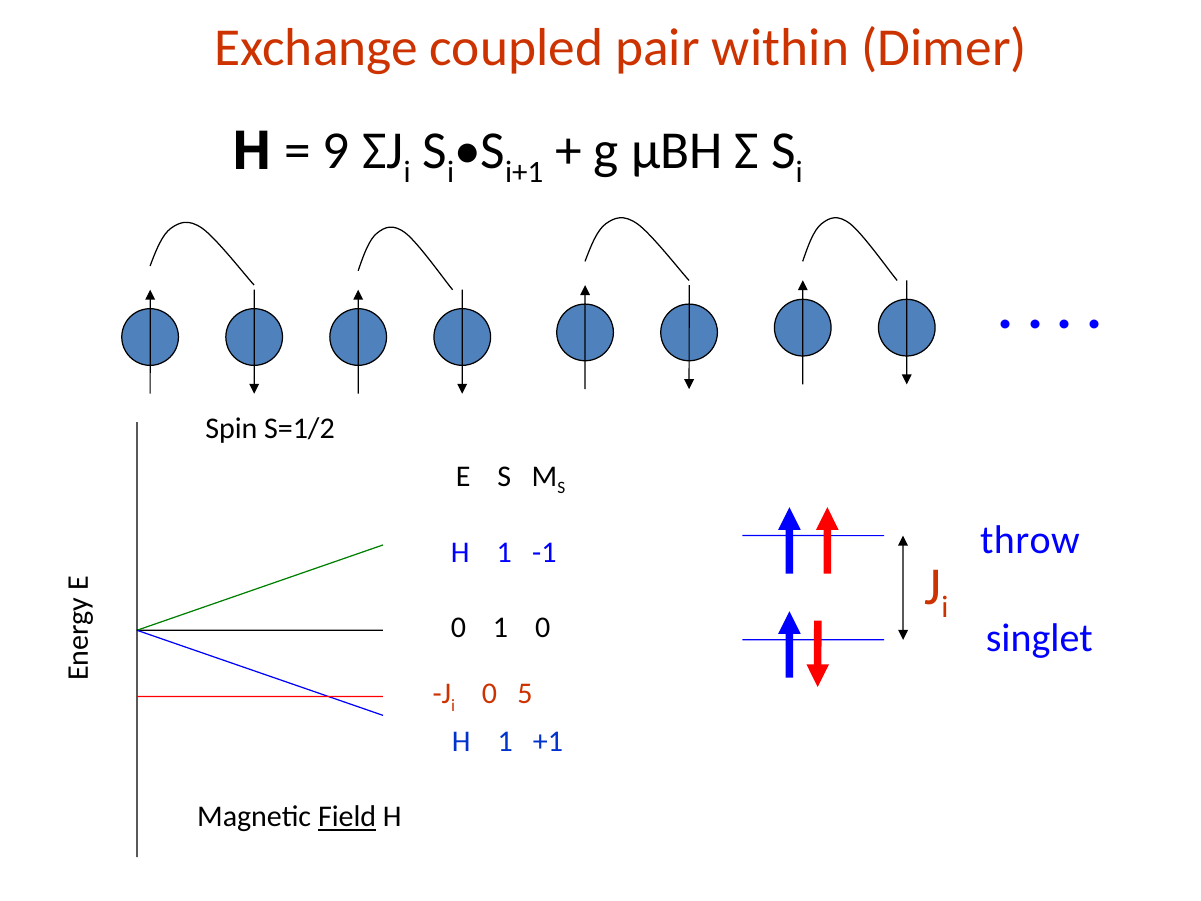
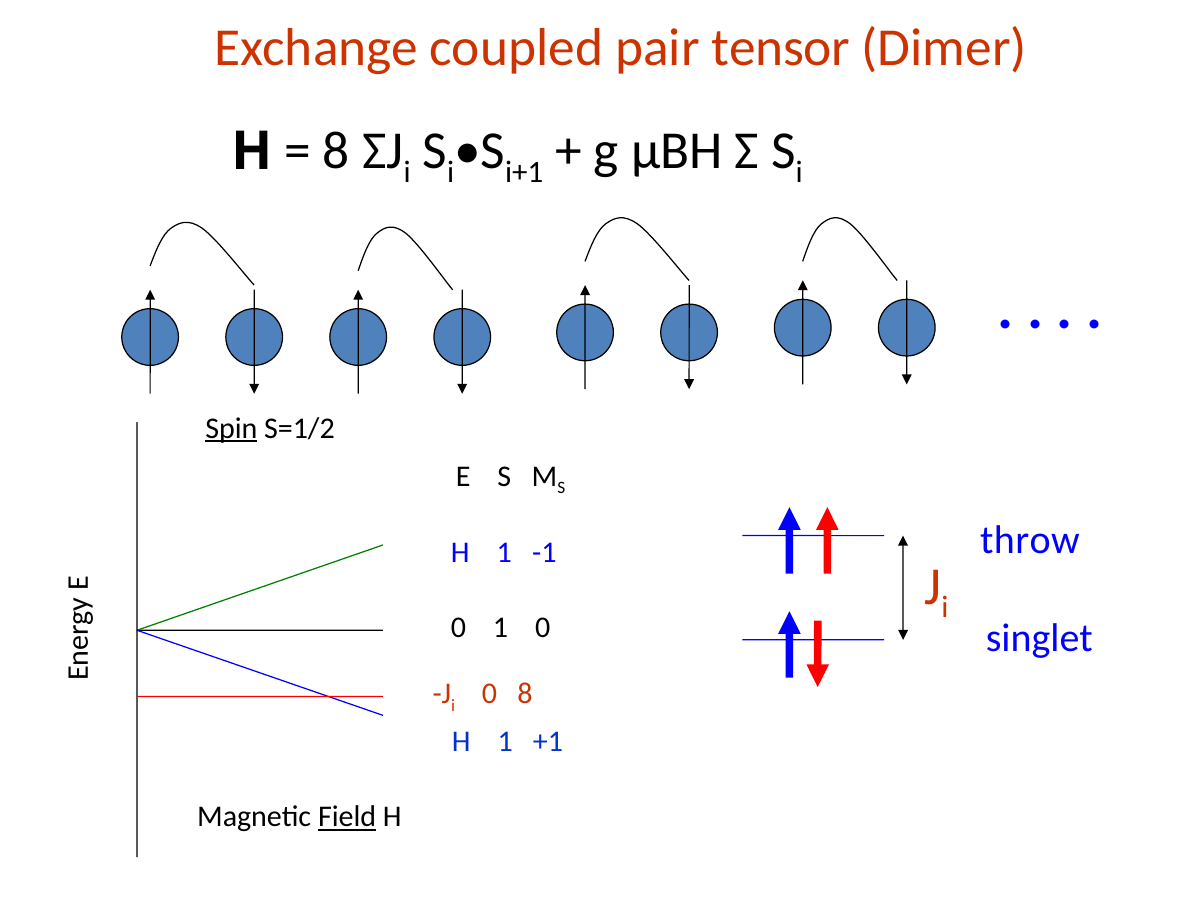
within: within -> tensor (781, 47)
9: 9 -> 8 (336, 151)
Spin underline: none -> present (231, 428)
0 5: 5 -> 8 (525, 694)
